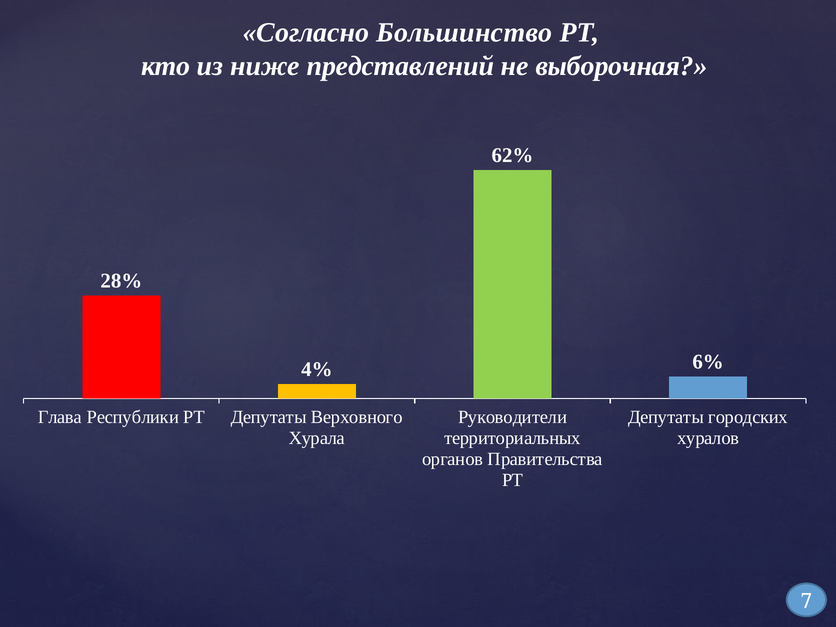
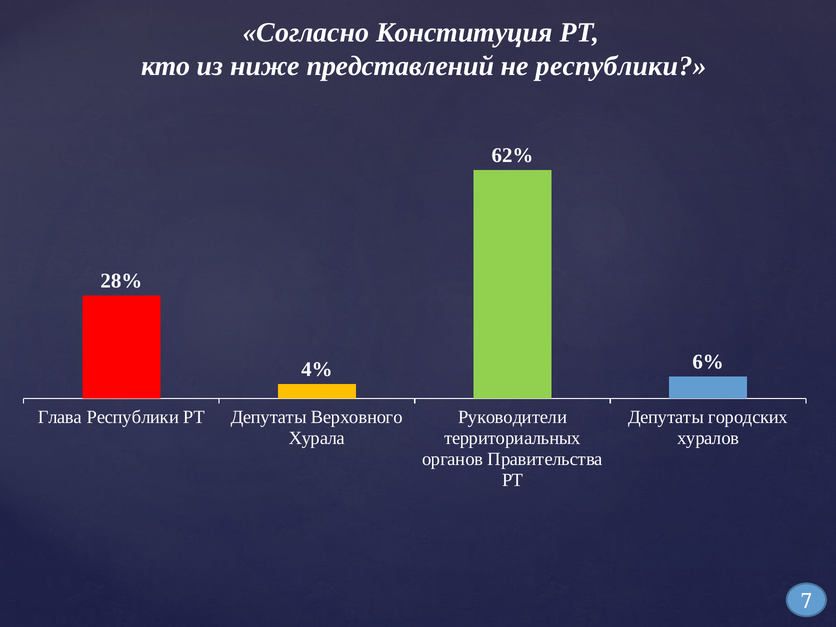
Большинство: Большинство -> Конституция (464, 33)
не выборочная: выборочная -> республики (621, 66)
